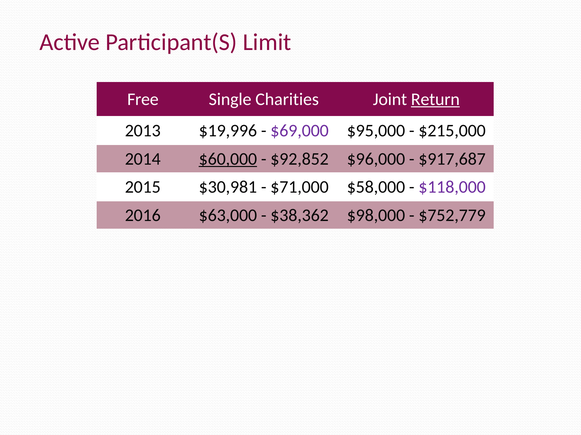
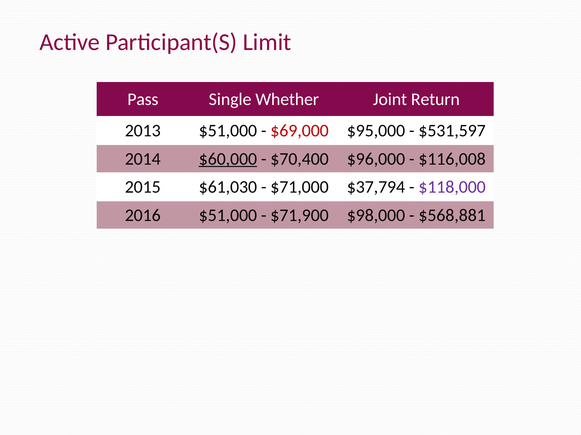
Free: Free -> Pass (143, 99)
Charities: Charities -> Whether (287, 99)
Return underline: present -> none (435, 99)
2013 $19,996: $19,996 -> $51,000 (228, 131)
$69,000 colour: purple -> red (300, 131)
$215,000: $215,000 -> $531,597 (452, 131)
$92,852: $92,852 -> $70,400 (300, 159)
$917,687: $917,687 -> $116,008 (452, 159)
$30,981: $30,981 -> $61,030 (228, 187)
$58,000: $58,000 -> $37,794 (376, 187)
2016 $63,000: $63,000 -> $51,000 (228, 216)
$38,362: $38,362 -> $71,900 (300, 216)
$752,779: $752,779 -> $568,881 (452, 216)
